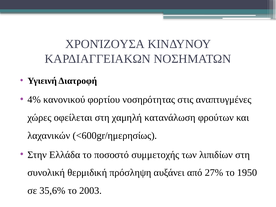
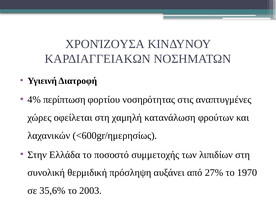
κανονικού: κανονικού -> περίπτωση (64, 100)
1950: 1950 -> 1970 (247, 173)
